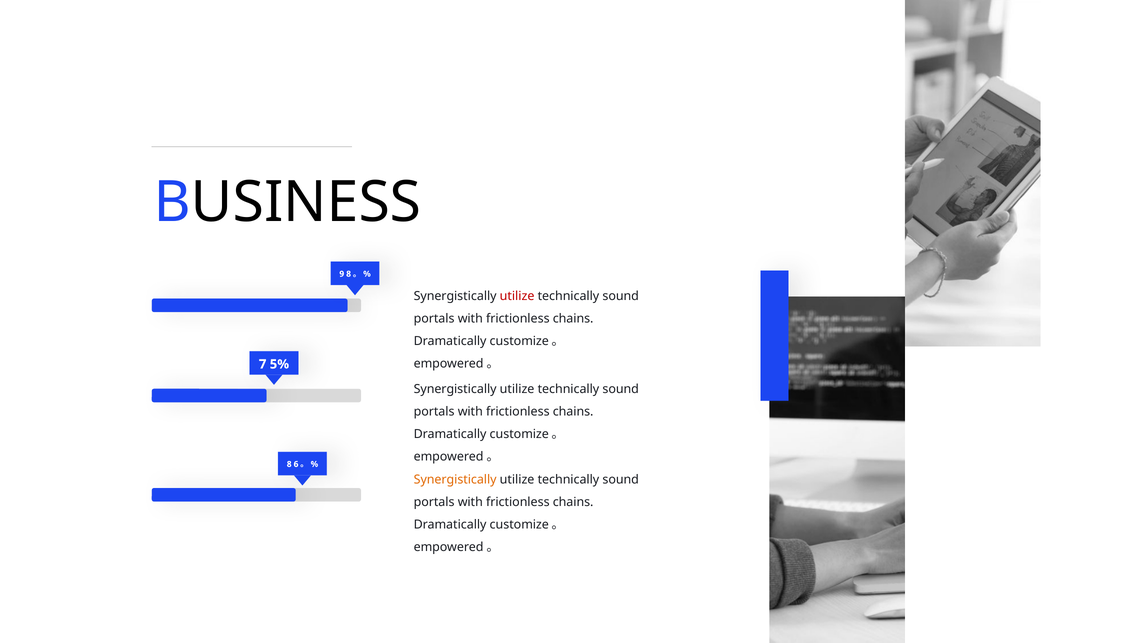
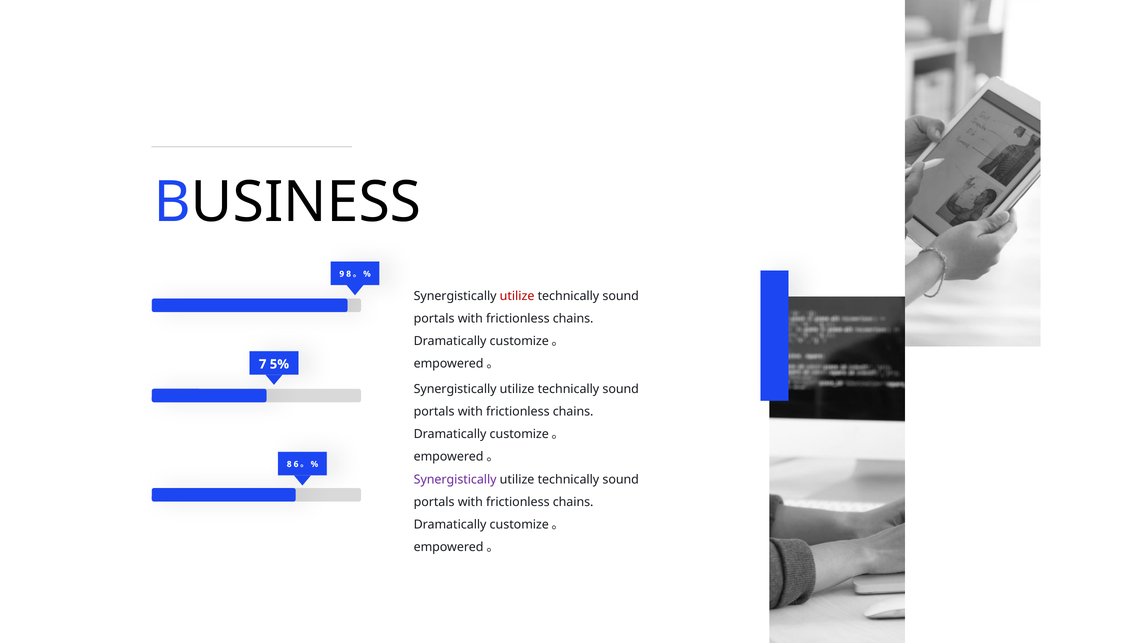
Synergistically colour: orange -> purple (455, 479)
